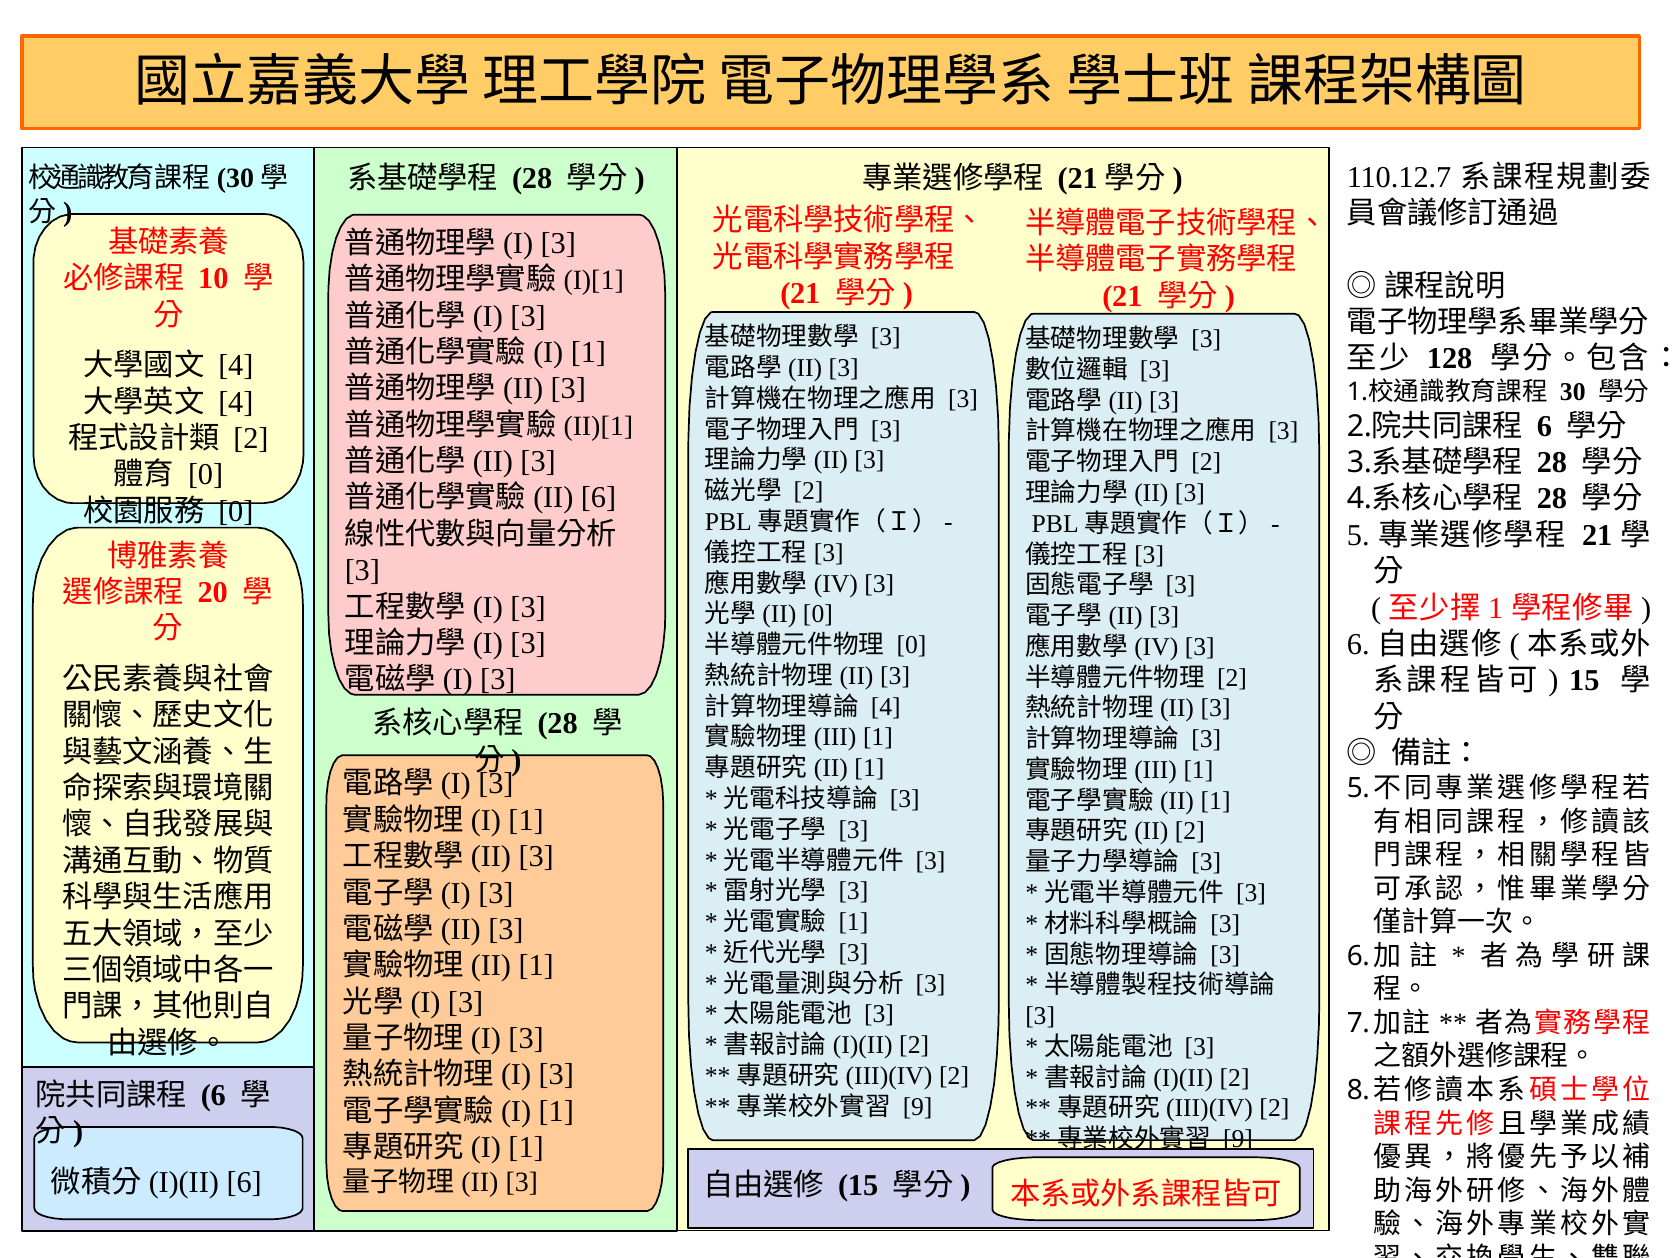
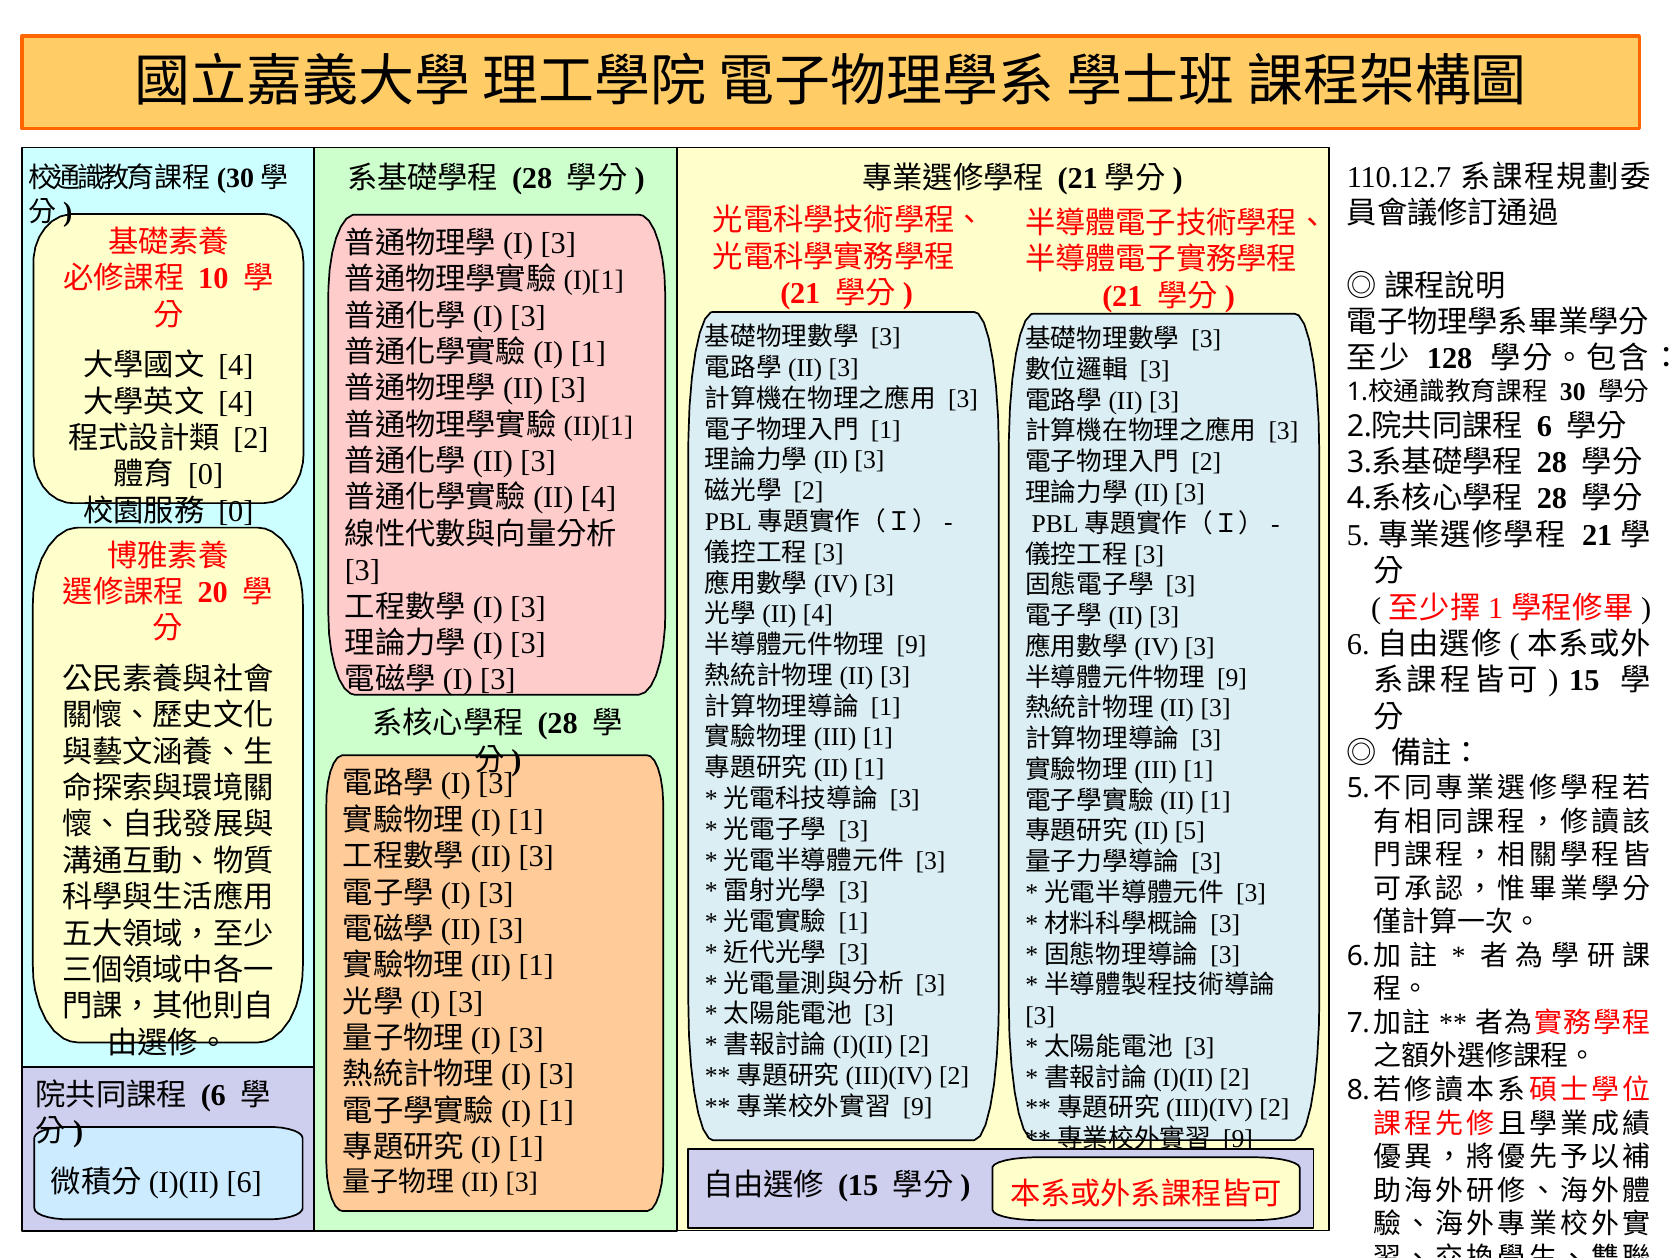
3: 3 -> 1 (886, 430)
6: 6 -> 4 (599, 498)
0: 0 -> 4 (818, 615)
0: 0 -> 9 (912, 645)
2: 2 -> 9 (1232, 678)
4: 4 -> 1 (886, 707)
2: 2 -> 5 (1190, 832)
